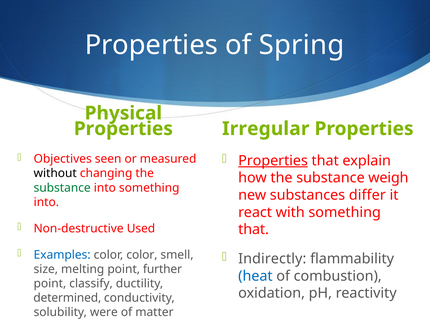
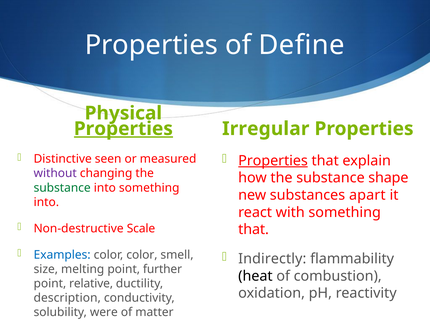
Spring: Spring -> Define (302, 45)
Properties underline: none -> present (123, 129)
Objectives: Objectives -> Distinctive (63, 159)
without colour: black -> purple (55, 173)
weigh: weigh -> shape (388, 178)
differ: differ -> apart (367, 195)
Used: Used -> Scale (141, 228)
heat colour: blue -> black (255, 276)
classify: classify -> relative (91, 283)
determined: determined -> description (67, 297)
